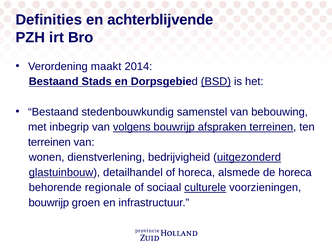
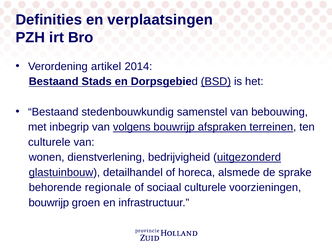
achterblijvende: achterblijvende -> verplaatsingen (160, 20)
maakt: maakt -> artikel (106, 66)
terreinen: terreinen -> culturele (49, 142)
de horeca: horeca -> sprake (295, 172)
culturele underline: present -> none (205, 188)
